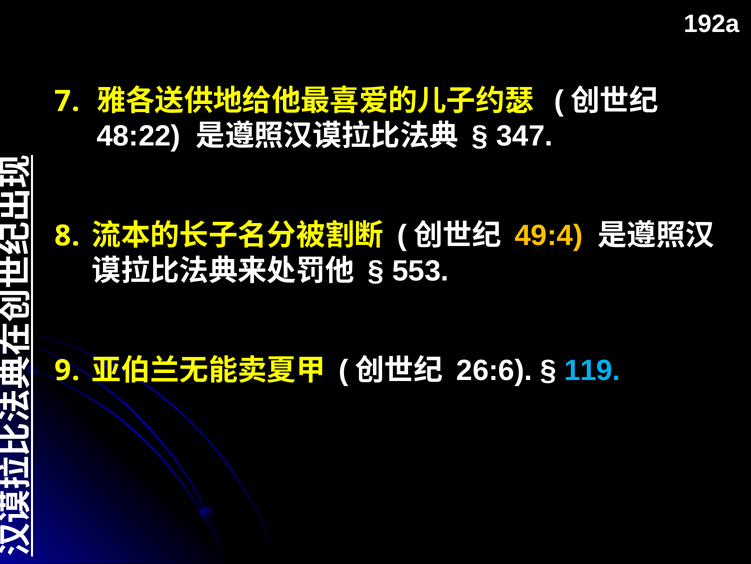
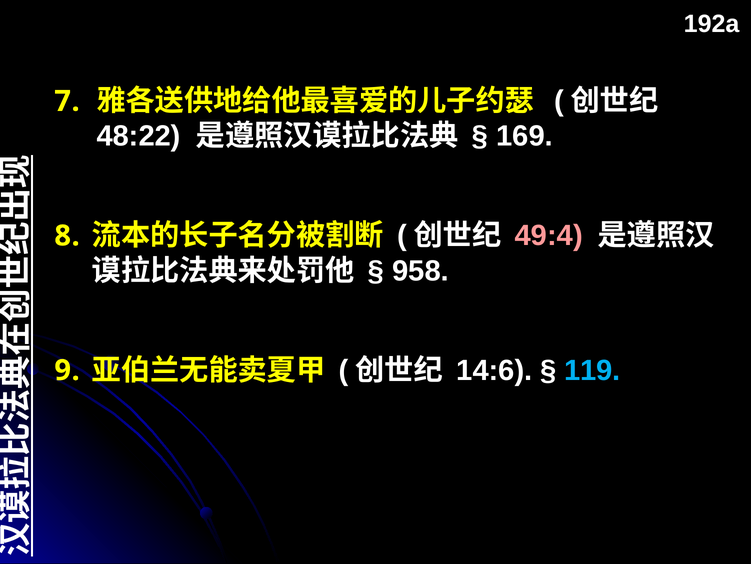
347: 347 -> 169 (525, 136)
49:4 colour: yellow -> pink (549, 235)
553: 553 -> 958 (420, 271)
26:6: 26:6 -> 14:6 (494, 370)
